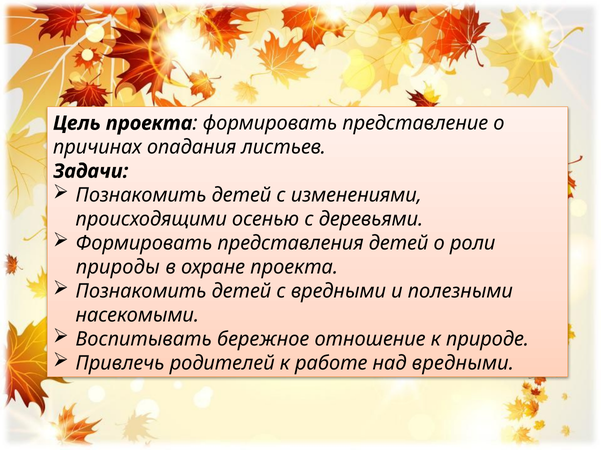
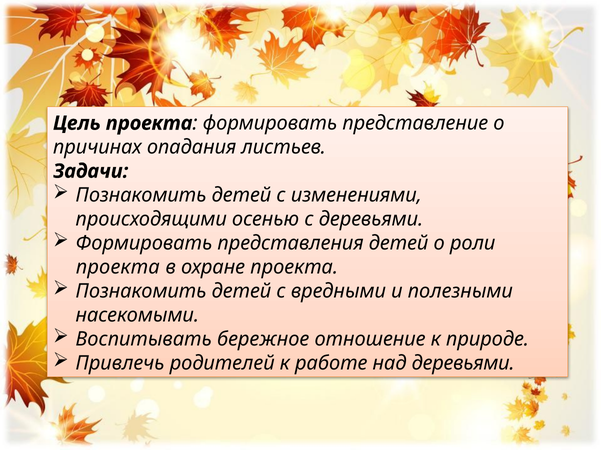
природы: природы -> проекта (118, 268)
над вредными: вредными -> деревьями (463, 364)
